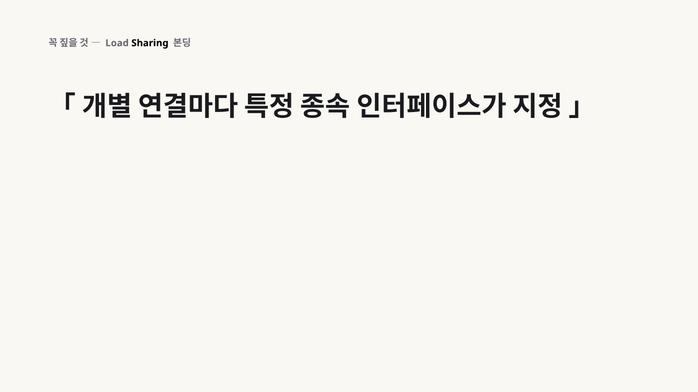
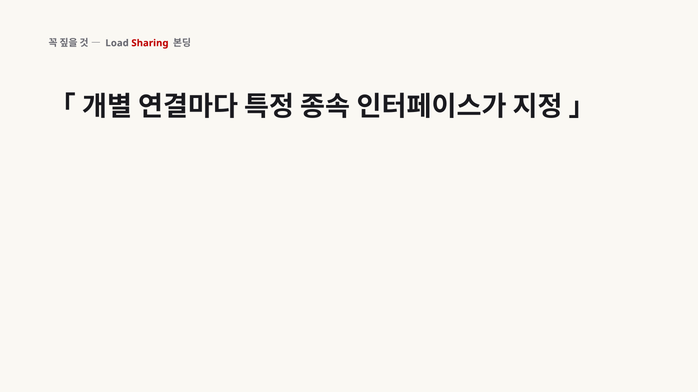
Sharing colour: black -> red (150, 43)
